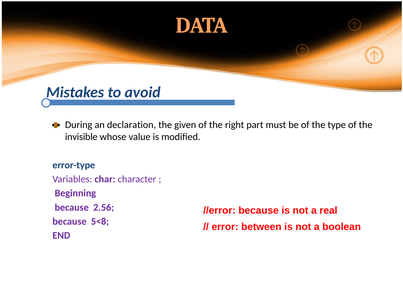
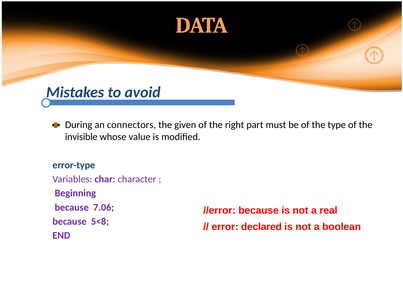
declaration: declaration -> connectors (131, 125)
2.56: 2.56 -> 7.06 (104, 208)
between: between -> declared (261, 227)
